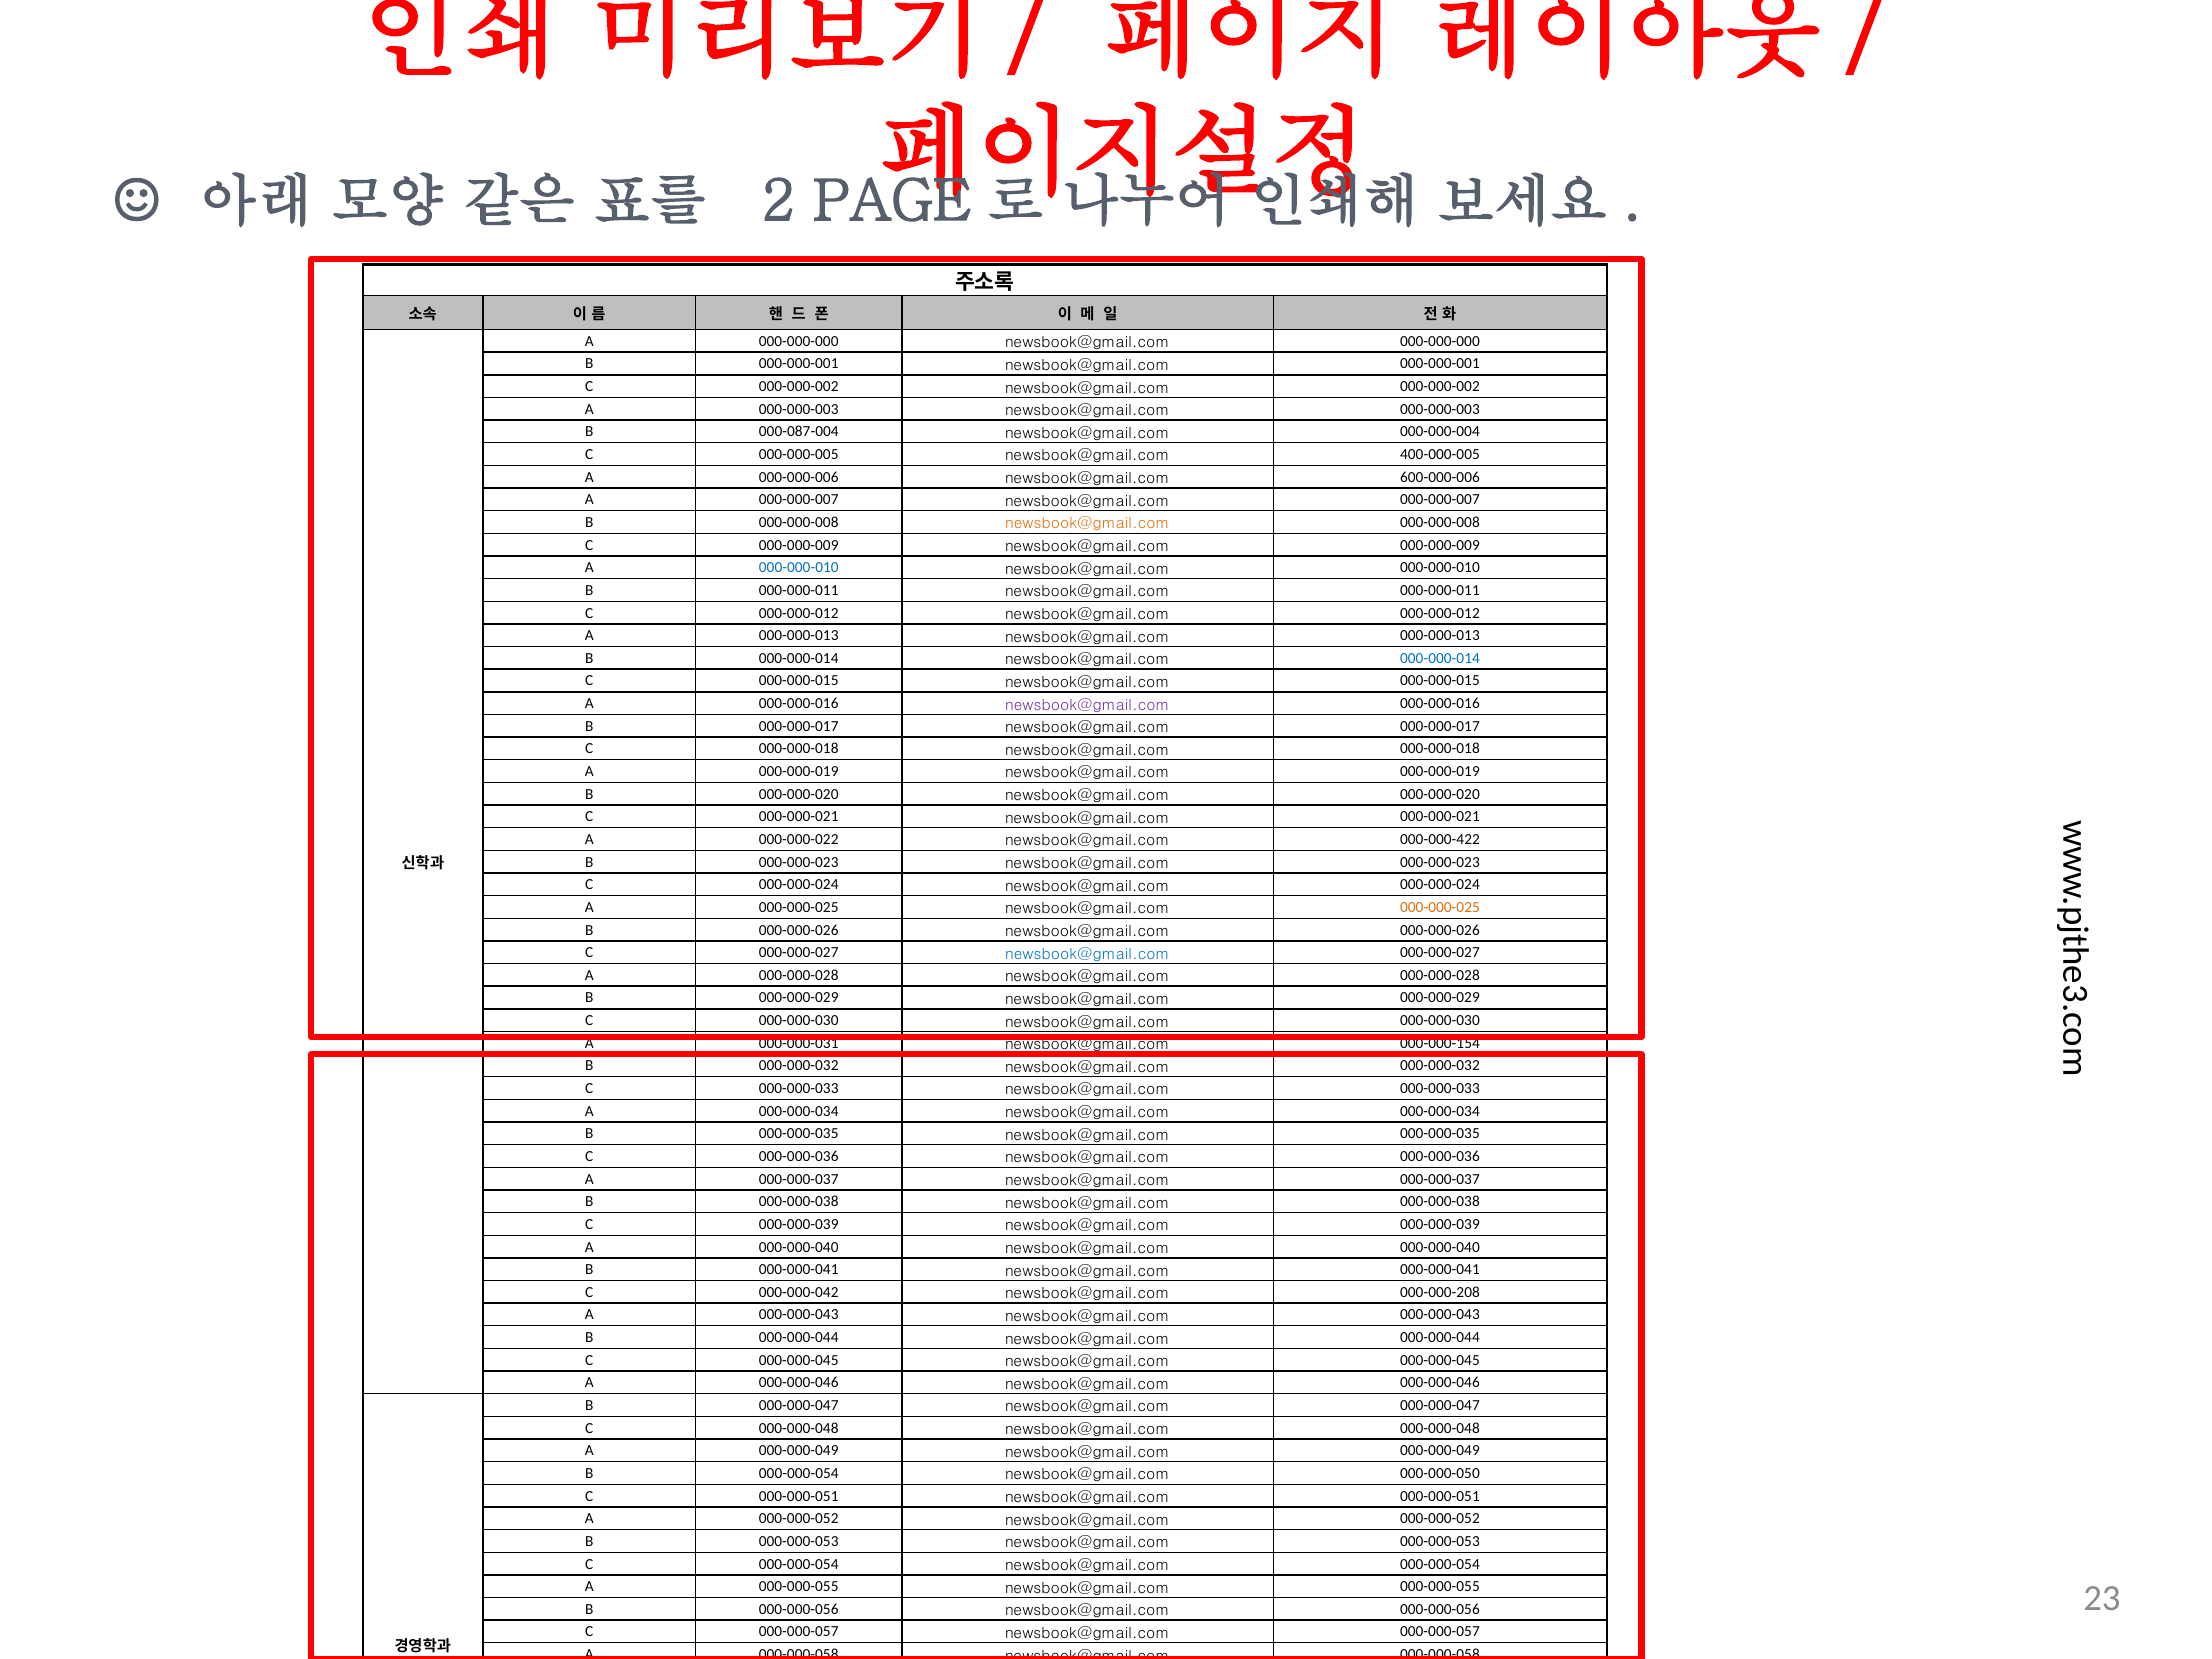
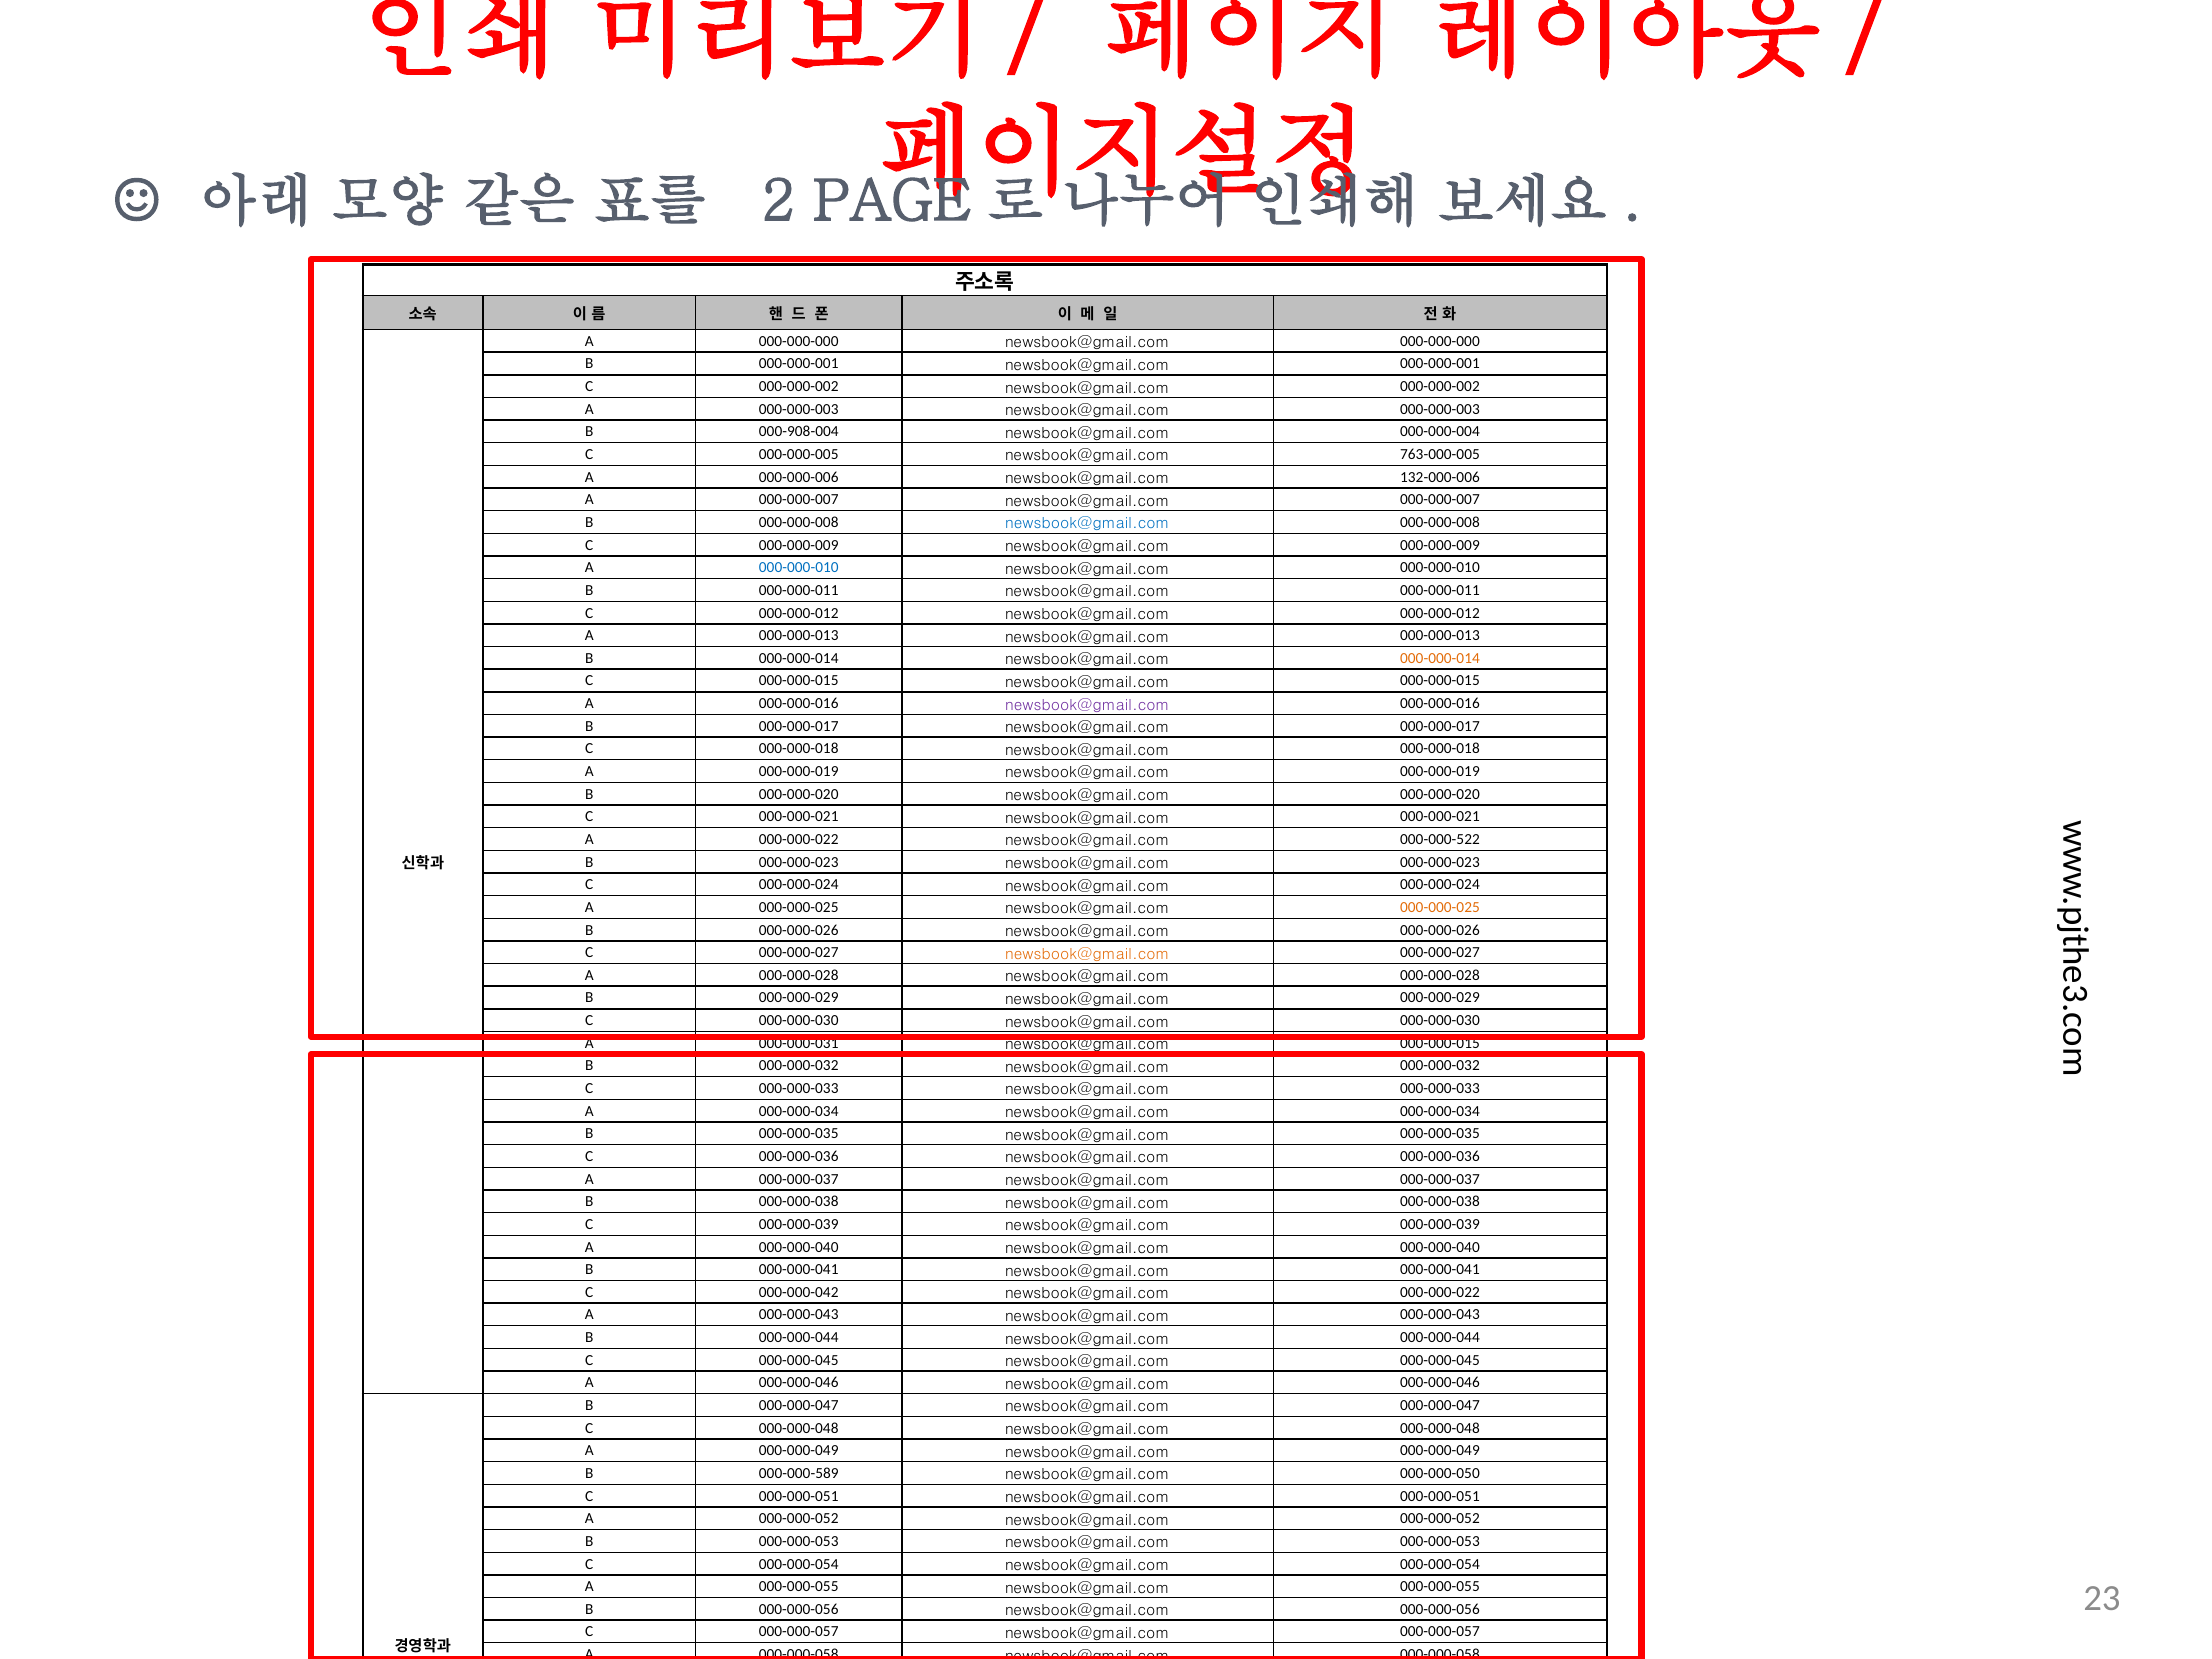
000-087-004: 000-087-004 -> 000-908-004 (799, 432)
400-000-005: 400-000-005 -> 763-000-005 (1440, 454)
600-000-006: 600-000-006 -> 132-000-006 (1440, 477)
newsbook@gmail.com colour: orange -> blue (1087, 524)
000-000-014 colour: blue -> orange (1440, 658)
000-000-422: 000-000-422 -> 000-000-522 (1440, 839)
newsbook@gmail.com colour: blue -> orange (1087, 954)
000-000-031 newsbook@gmail.com 000-000-154: 000-000-154 -> 000-000-015 (1440, 1043)
newsbook@gmail.com 000-000-208: 000-000-208 -> 000-000-022 (1440, 1292)
B 000-000-054: 000-000-054 -> 000-000-589 (799, 1473)
